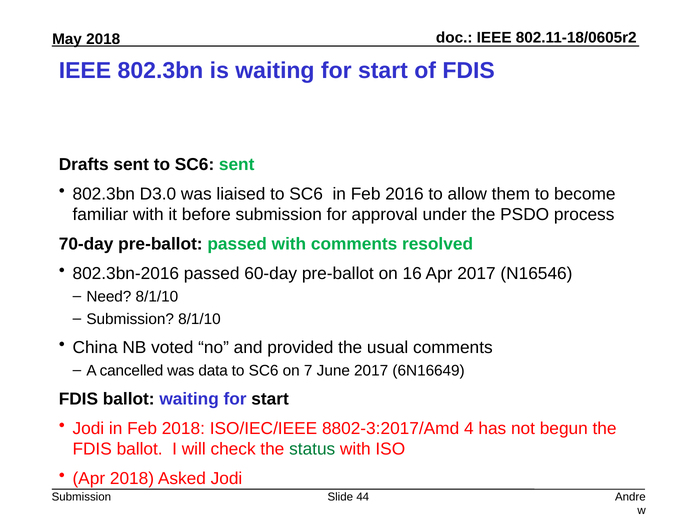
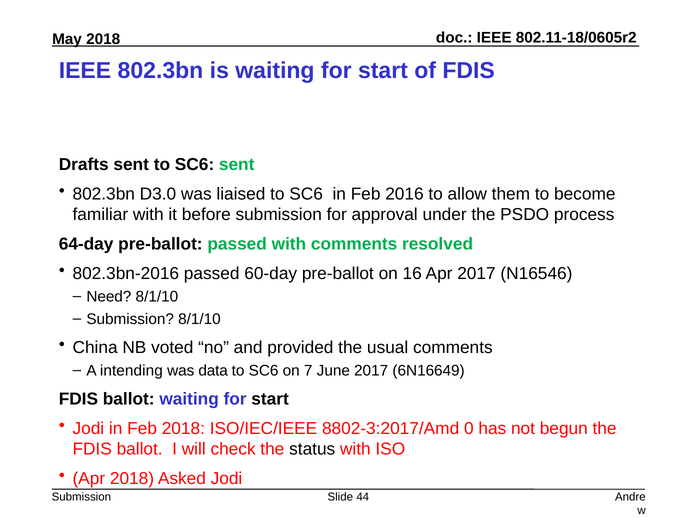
70-day: 70-day -> 64-day (86, 244)
cancelled: cancelled -> intending (131, 371)
4: 4 -> 0 (469, 429)
status colour: green -> black (312, 449)
